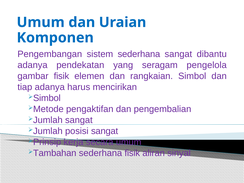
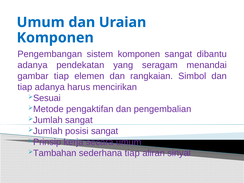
sistem sederhana: sederhana -> komponen (139, 54)
pengelola: pengelola -> menandai (207, 65)
gambar fisik: fisik -> tiap (61, 76)
Simbol: Simbol -> Sesuai (47, 98)
sederhana fisik: fisik -> tiap (132, 153)
